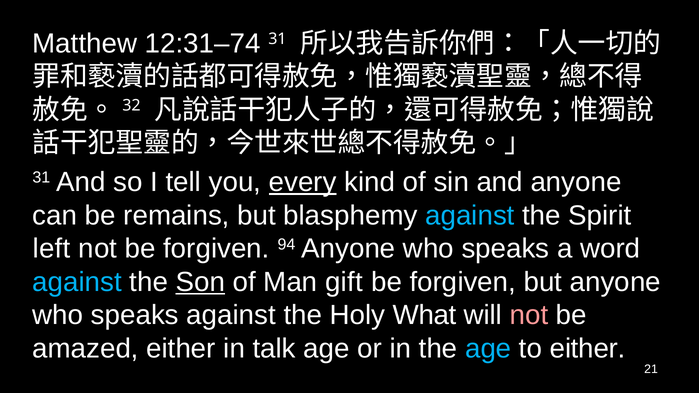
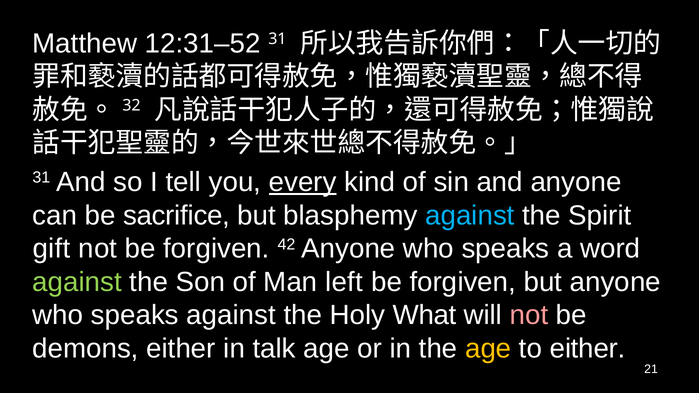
12:31–74: 12:31–74 -> 12:31–52 (203, 44)
remains: remains -> sacrifice (177, 215)
left: left -> gift (52, 249)
94: 94 -> 42 (286, 244)
against colour: light blue -> light green (77, 282)
Son underline: present -> none (200, 282)
gift: gift -> left (344, 282)
amazed: amazed -> demons (86, 349)
age colour: light blue -> yellow (488, 349)
